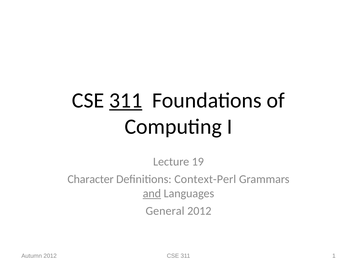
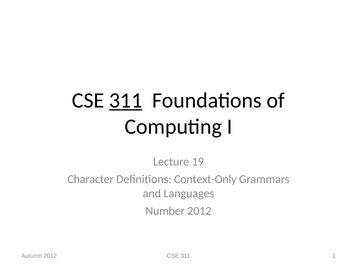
Context-Perl: Context-Perl -> Context-Only (205, 179)
and underline: present -> none (152, 193)
General: General -> Number (165, 211)
